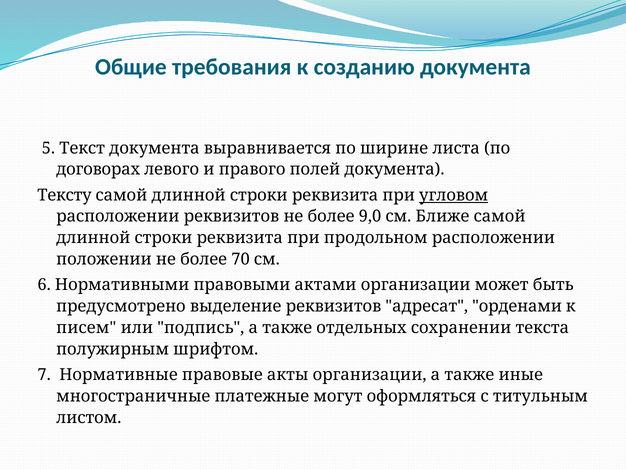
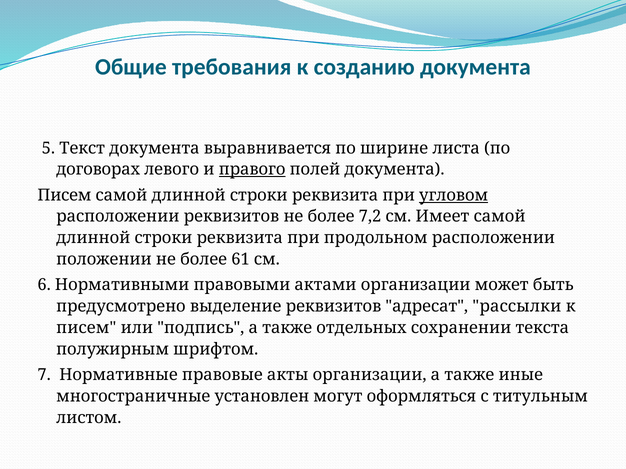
правого underline: none -> present (252, 170)
Тексту: Тексту -> Писем (64, 195)
9,0: 9,0 -> 7,2 (370, 217)
Ближе: Ближе -> Имеет (442, 217)
70: 70 -> 61 (241, 260)
орденами: орденами -> рассылки (517, 307)
платежные: платежные -> установлен (262, 397)
